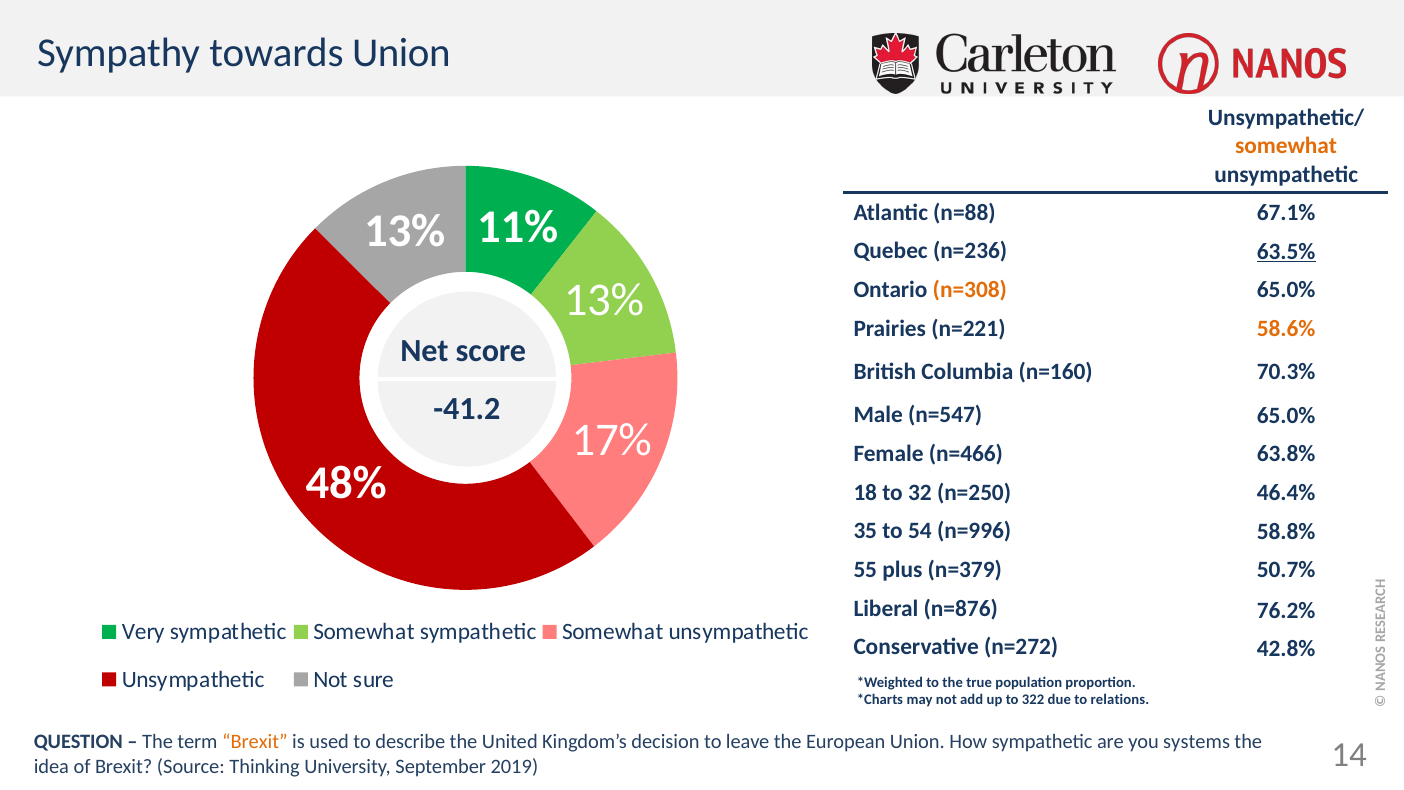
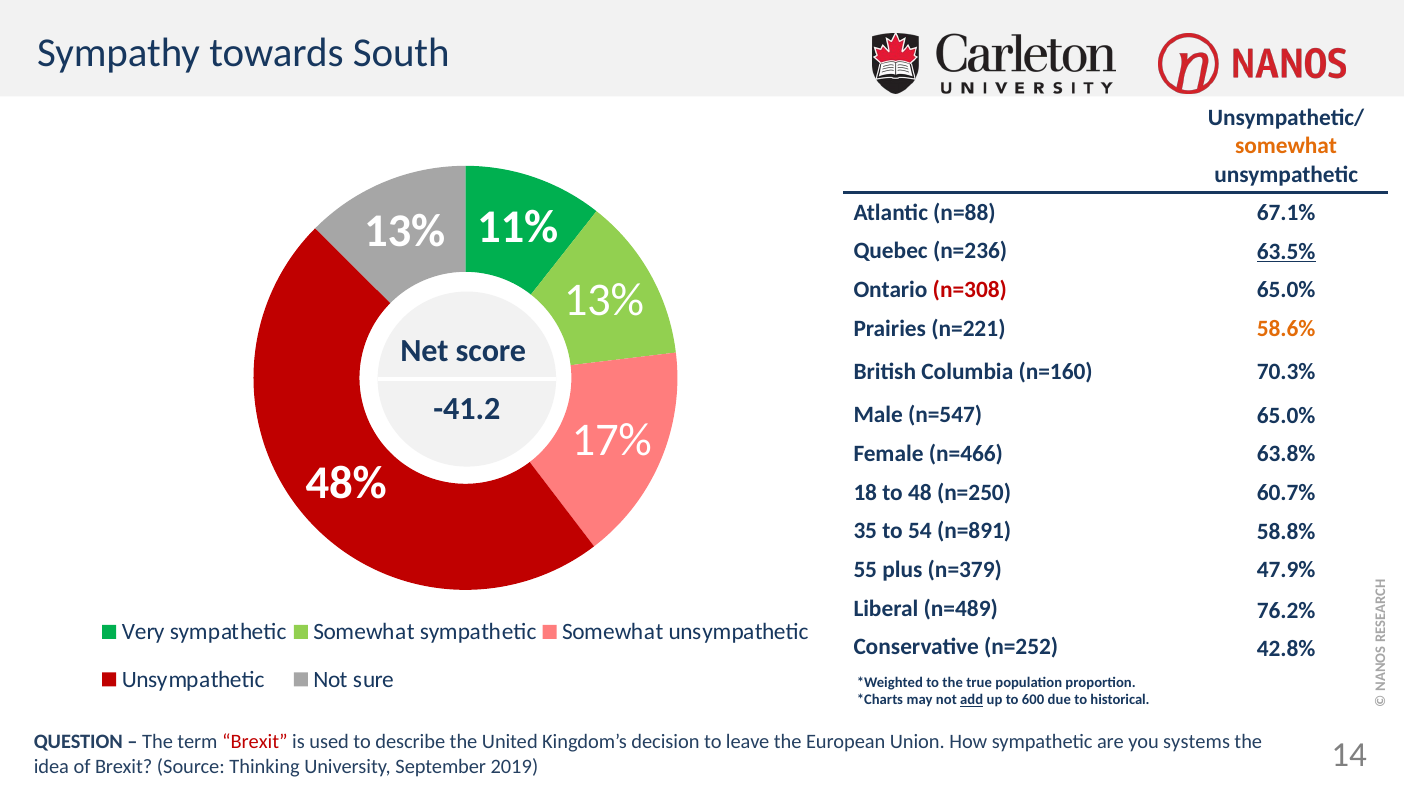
towards Union: Union -> South (401, 53)
n=308 colour: orange -> red (970, 290)
32: 32 -> 48 (920, 492)
46.4%: 46.4% -> 60.7% (1286, 493)
n=996: n=996 -> n=891 (974, 531)
50.7%: 50.7% -> 47.9% (1286, 570)
n=876: n=876 -> n=489 (961, 608)
n=272: n=272 -> n=252 (1021, 647)
add underline: none -> present (972, 700)
322: 322 -> 600 (1033, 700)
relations: relations -> historical (1120, 700)
Brexit colour: orange -> red (255, 742)
